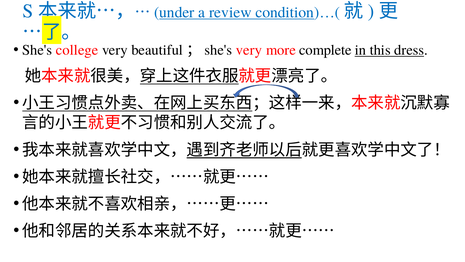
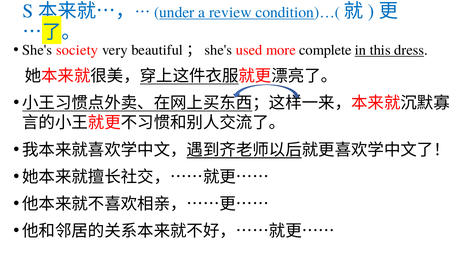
college: college -> society (77, 50)
beautiful；she's very: very -> used (249, 50)
